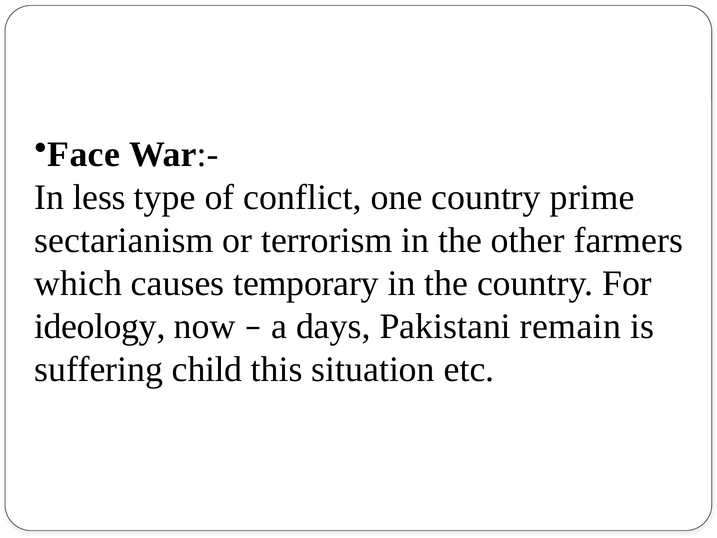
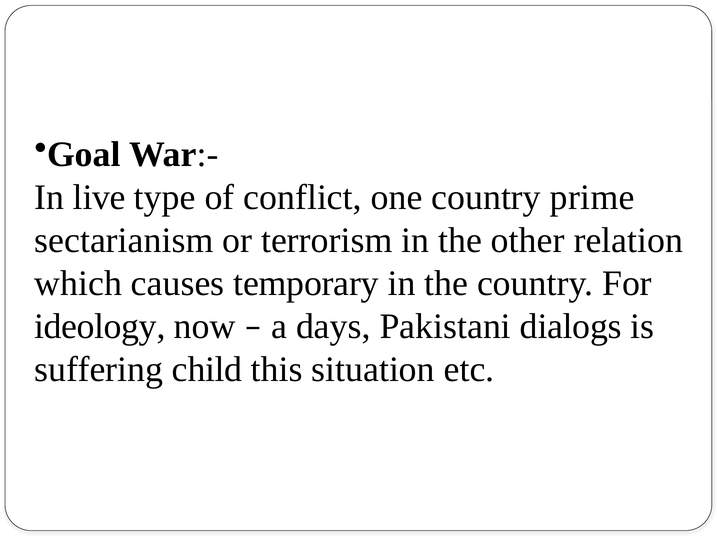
Face: Face -> Goal (84, 154)
less: less -> live (99, 197)
farmers: farmers -> relation (628, 240)
remain: remain -> dialogs (571, 326)
